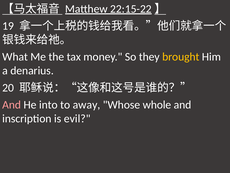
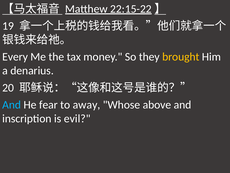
What: What -> Every (15, 57)
And colour: pink -> light blue (12, 104)
into: into -> fear (48, 104)
whole: whole -> above (157, 104)
